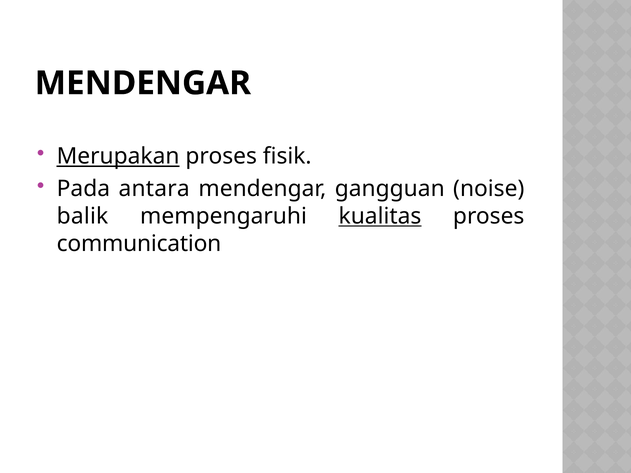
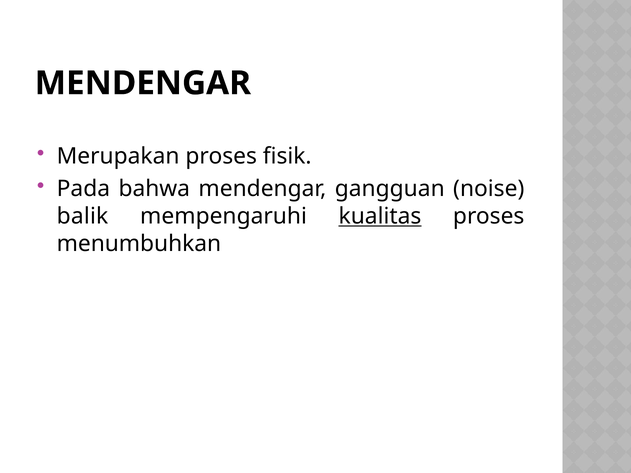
Merupakan underline: present -> none (118, 156)
antara: antara -> bahwa (154, 189)
communication: communication -> menumbuhkan (139, 244)
